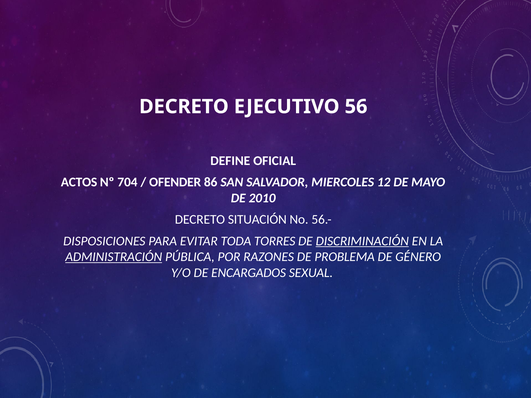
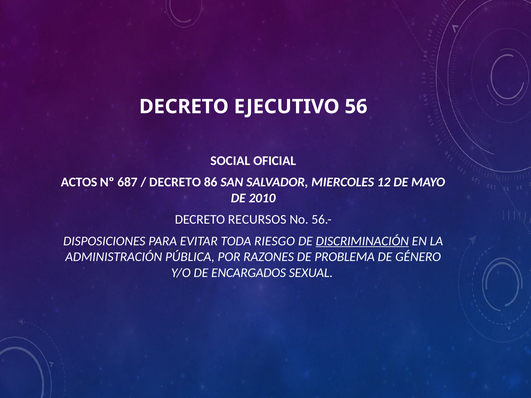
DEFINE: DEFINE -> SOCIAL (230, 161)
704: 704 -> 687 (127, 182)
OFENDER: OFENDER -> DECRETO (175, 182)
SITUACIÓN: SITUACIÓN -> RECURSOS (257, 220)
TORRES: TORRES -> RIESGO (275, 241)
ADMINISTRACIÓN underline: present -> none (114, 257)
